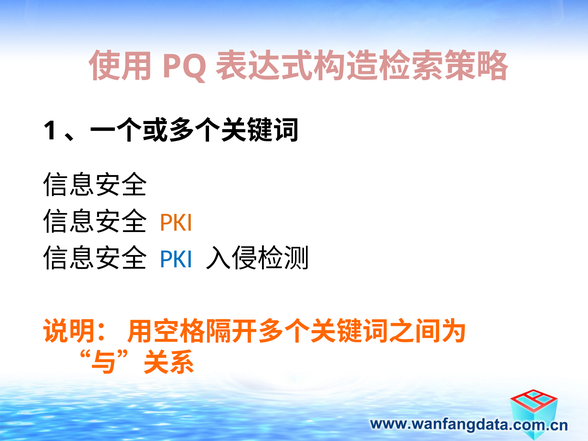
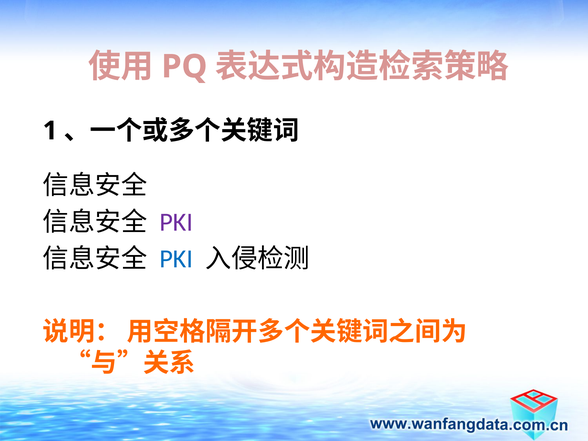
PKI colour: orange -> purple (176, 222)
